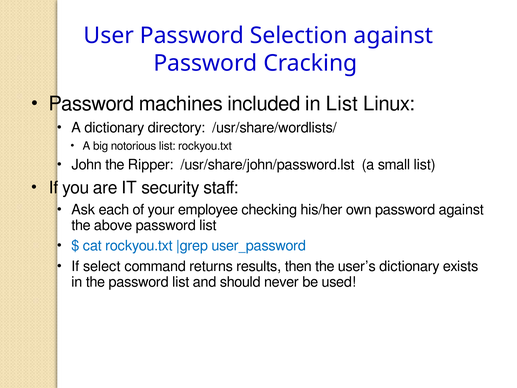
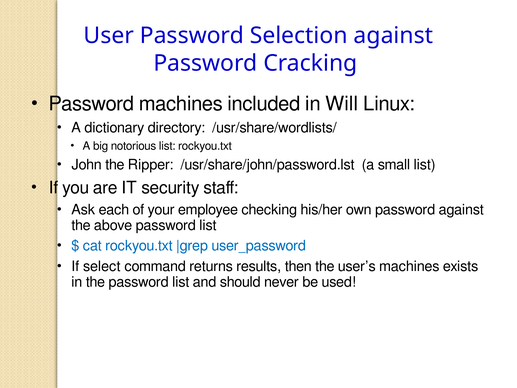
in List: List -> Will (342, 104)
user’s dictionary: dictionary -> machines (409, 266)
